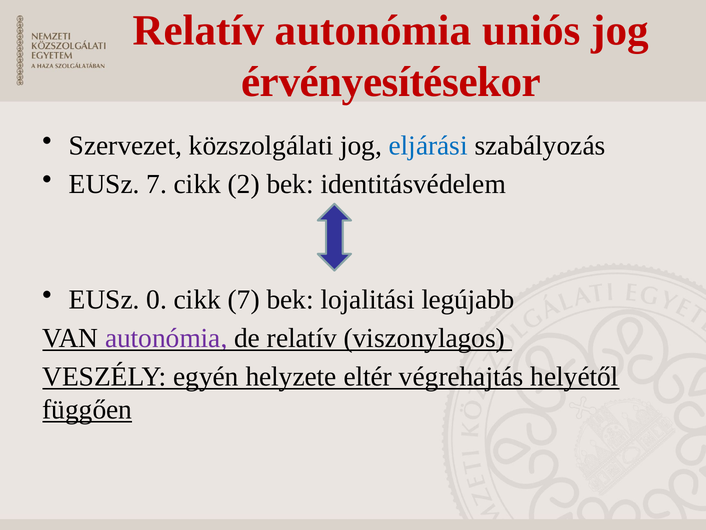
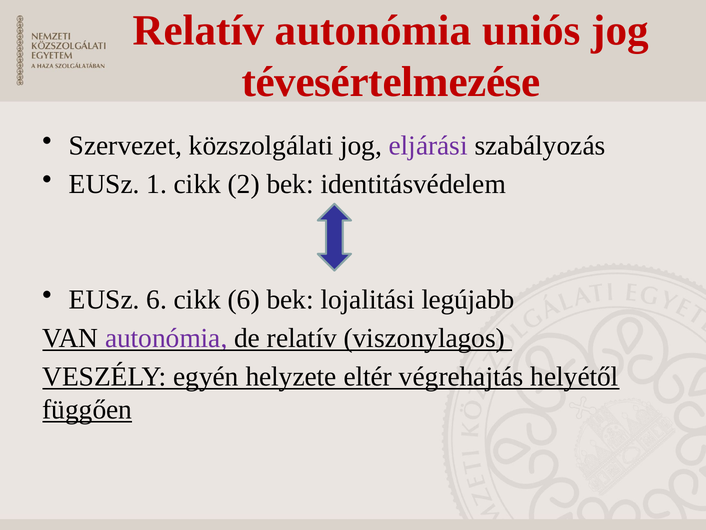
érvényesítésekor: érvényesítésekor -> tévesértelmezése (391, 82)
eljárási colour: blue -> purple (428, 145)
EUSz 7: 7 -> 1 (157, 184)
EUSz 0: 0 -> 6 (157, 299)
cikk 7: 7 -> 6 (244, 299)
